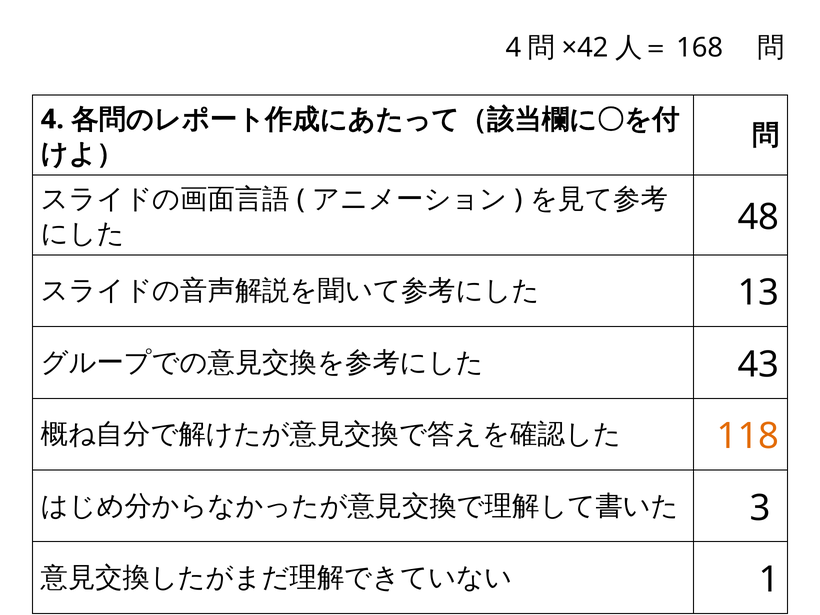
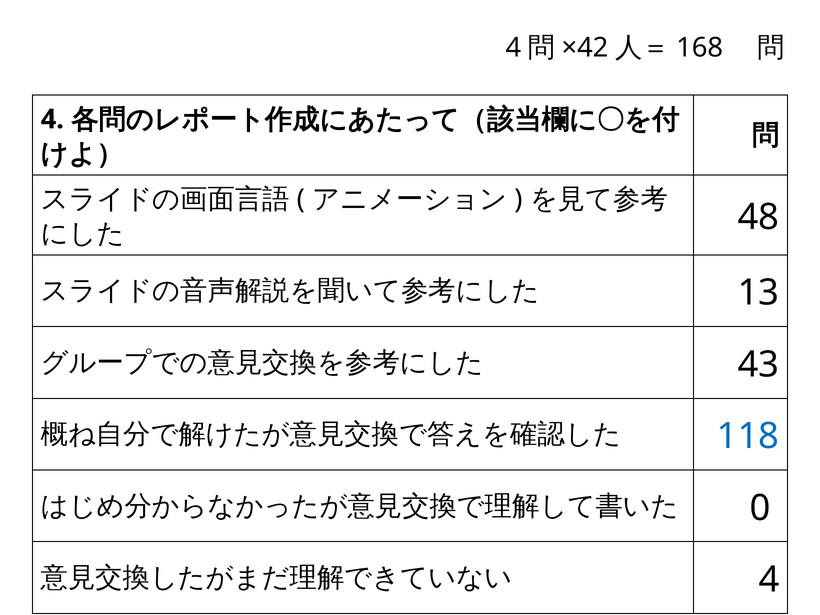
118 colour: orange -> blue (748, 436)
3: 3 -> 0 (760, 508)
1: 1 -> 4 (769, 580)
